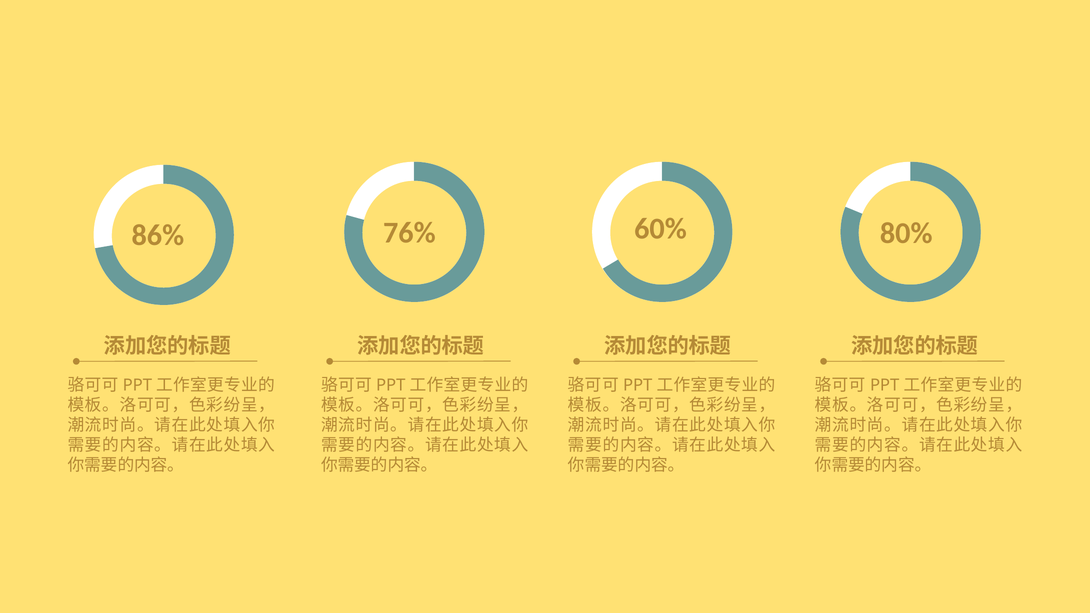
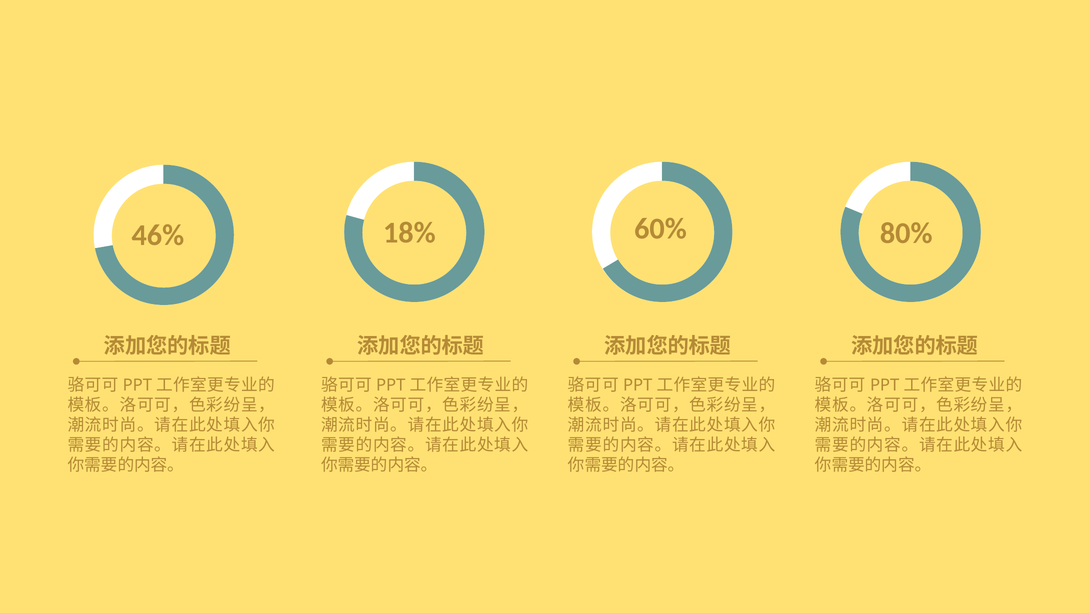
76%: 76% -> 18% (409, 233)
86%: 86% -> 46% (158, 235)
